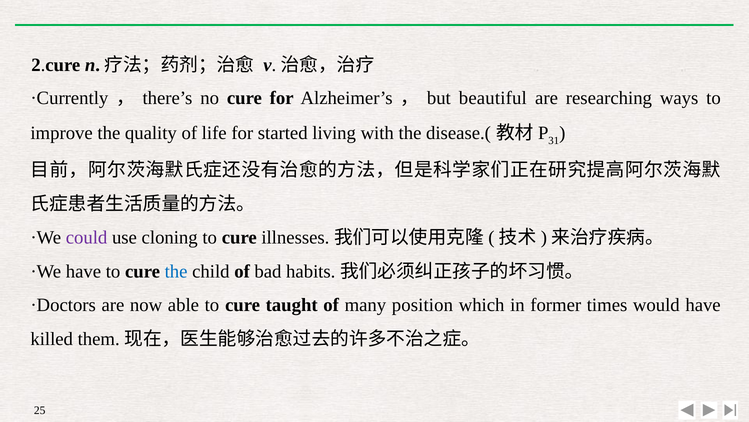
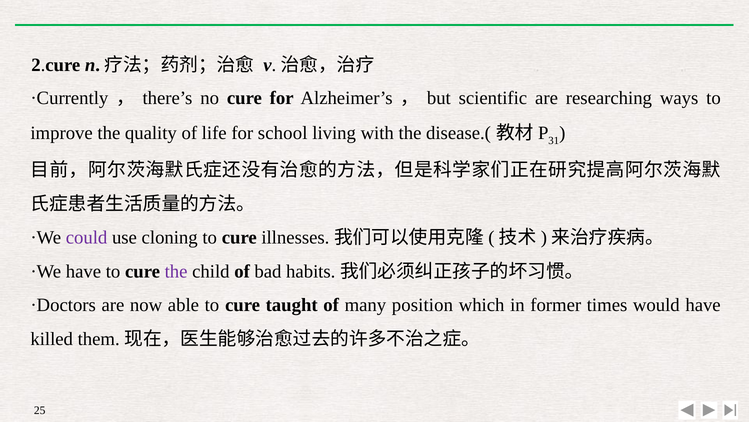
beautiful: beautiful -> scientific (493, 98)
started: started -> school (283, 133)
the colour: blue -> purple (176, 271)
